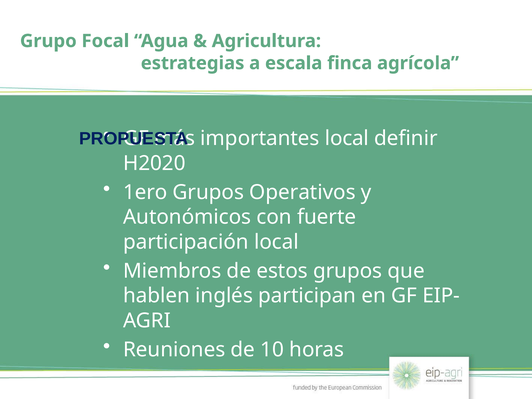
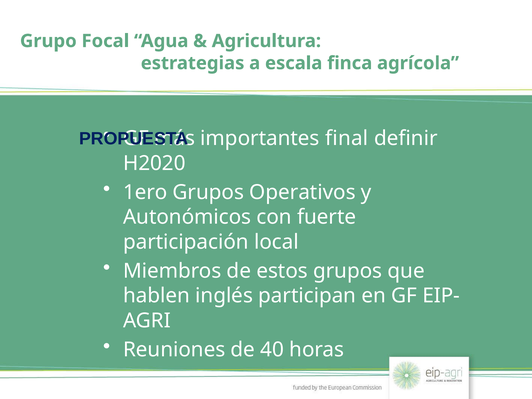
importantes local: local -> final (347, 138)
10: 10 -> 40 (272, 350)
